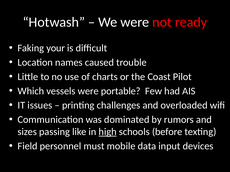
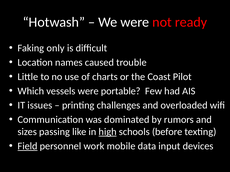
your: your -> only (56, 48)
Field underline: none -> present (28, 146)
must: must -> work (94, 146)
